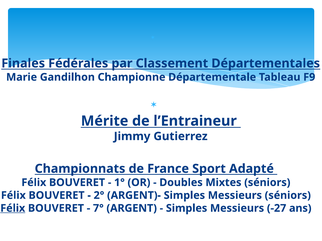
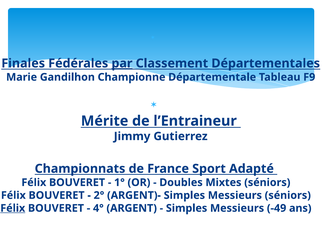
par underline: none -> present (122, 63)
7°: 7° -> 4° (98, 209)
-27: -27 -> -49 (277, 209)
